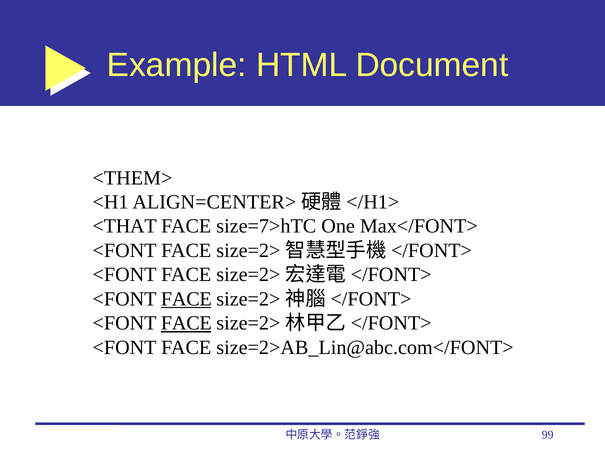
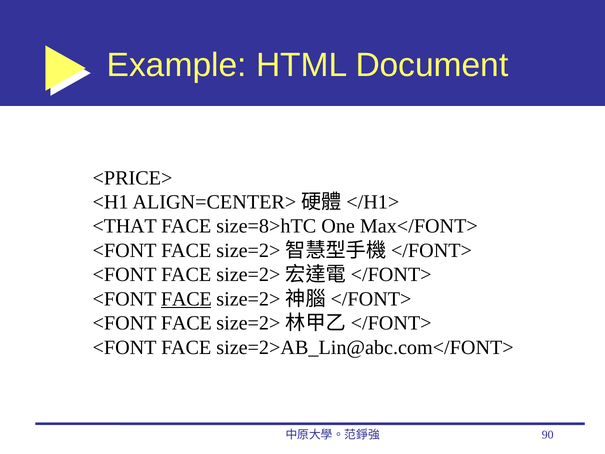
<THEM>: <THEM> -> <PRICE> (132, 178)
size=7>hTC: size=7>hTC -> size=8>hTC (266, 226)
FACE underline: present -> none (186, 323)
99: 99 -> 90 (548, 434)
